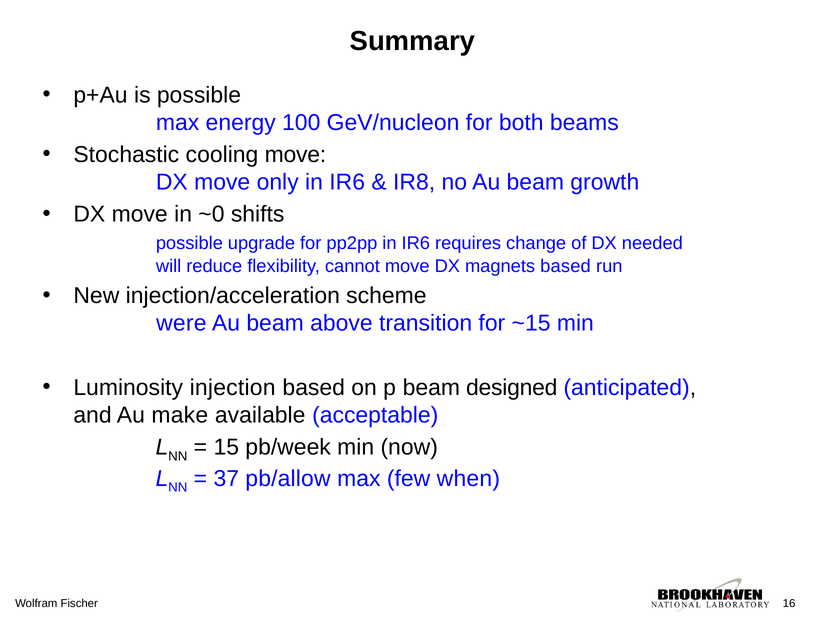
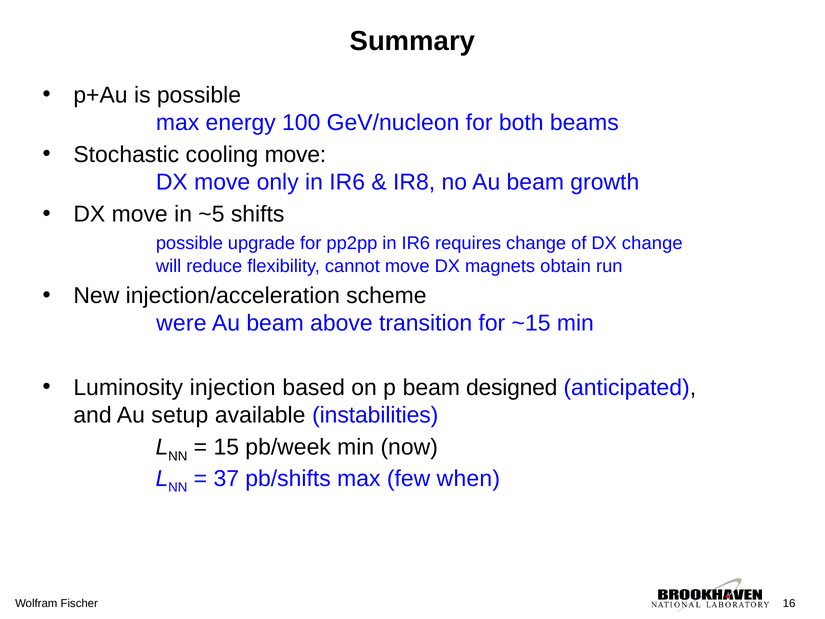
~0: ~0 -> ~5 (211, 214)
DX needed: needed -> change (652, 243)
magnets based: based -> obtain (566, 266)
make: make -> setup (180, 415)
acceptable: acceptable -> instabilities (375, 415)
pb/allow: pb/allow -> pb/shifts (288, 478)
